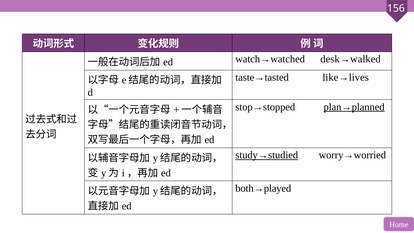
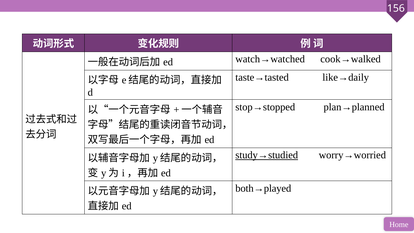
desk→walked: desk→walked -> cook→walked (351, 59)
like→lives: like→lives -> like→daily (346, 77)
plan→planned underline: present -> none (354, 107)
